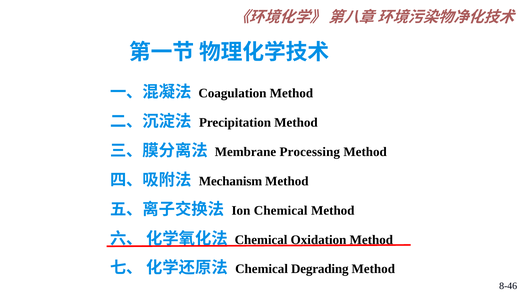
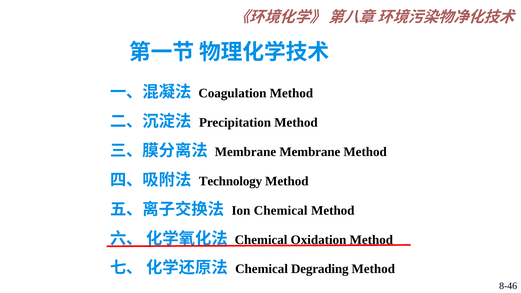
Membrane Processing: Processing -> Membrane (310, 152)
Mechanism: Mechanism -> Technology (231, 181)
